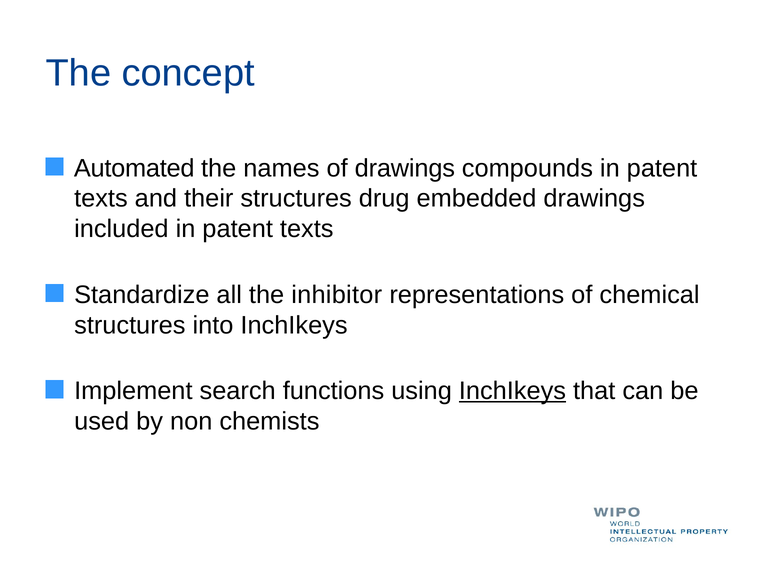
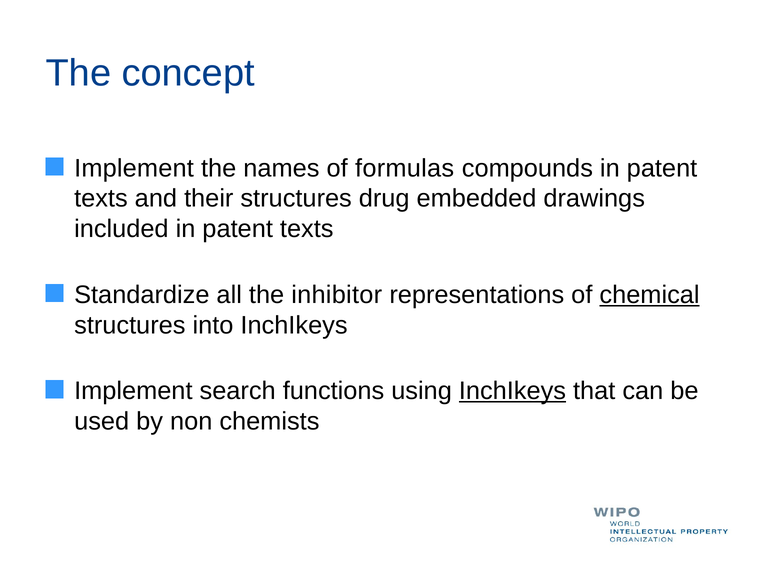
Automated: Automated -> Implement (134, 168)
of drawings: drawings -> formulas (405, 168)
chemical underline: none -> present (650, 295)
